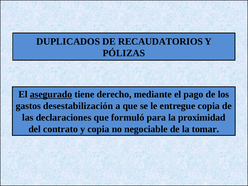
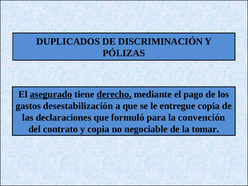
RECAUDATORIOS: RECAUDATORIOS -> DISCRIMINACIÓN (160, 42)
derecho underline: none -> present (114, 94)
proximidad: proximidad -> convención (202, 118)
